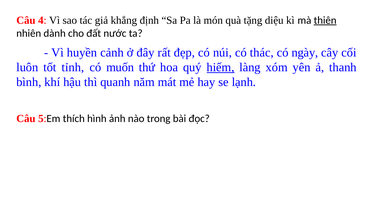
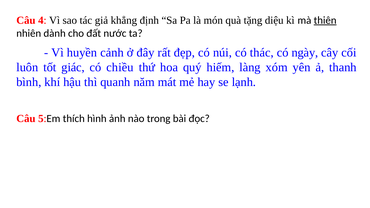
tỉnh: tỉnh -> giác (73, 67)
muốn: muốn -> chiều (120, 67)
hiếm underline: present -> none (221, 67)
